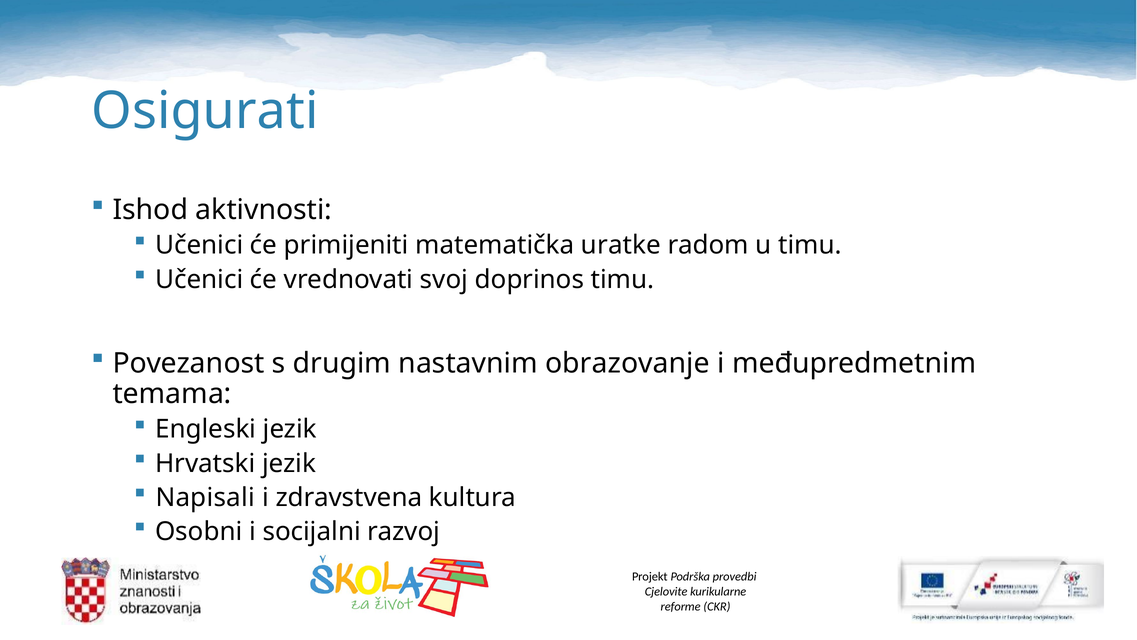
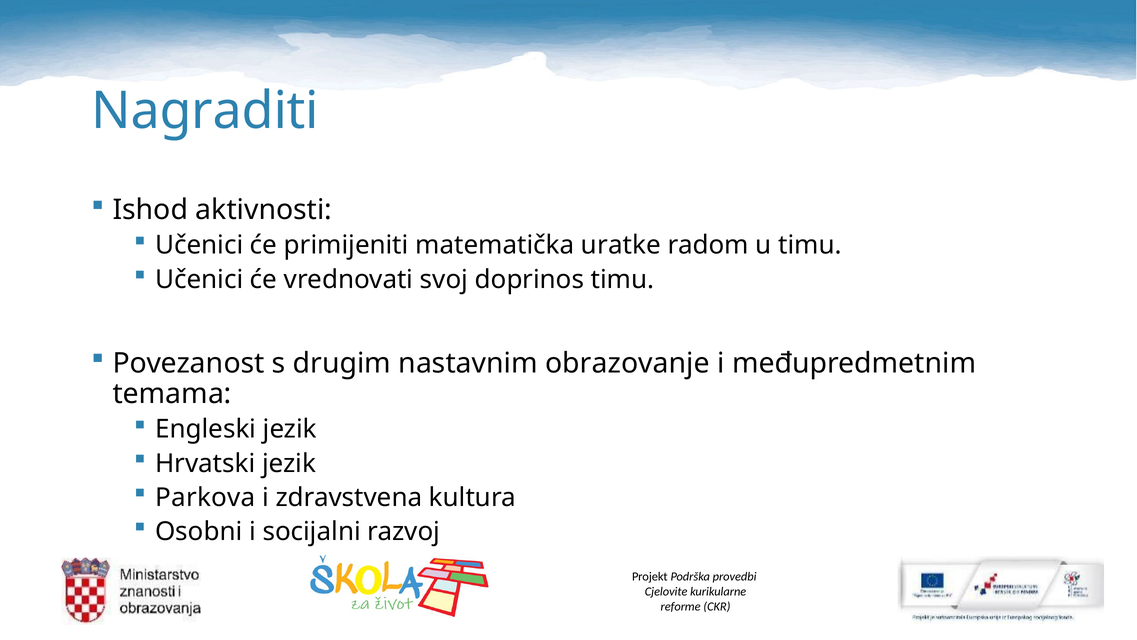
Osigurati: Osigurati -> Nagraditi (205, 111)
Napisali: Napisali -> Parkova (205, 497)
